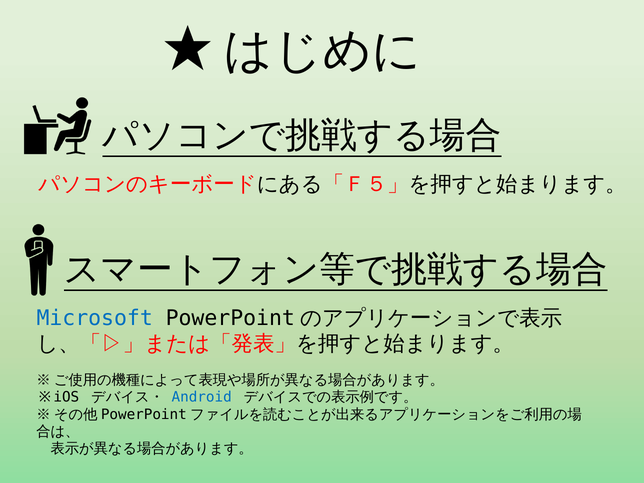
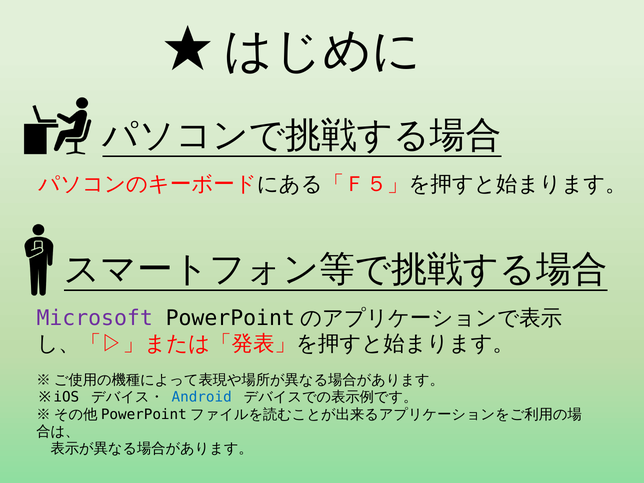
Microsoft colour: blue -> purple (95, 318)
